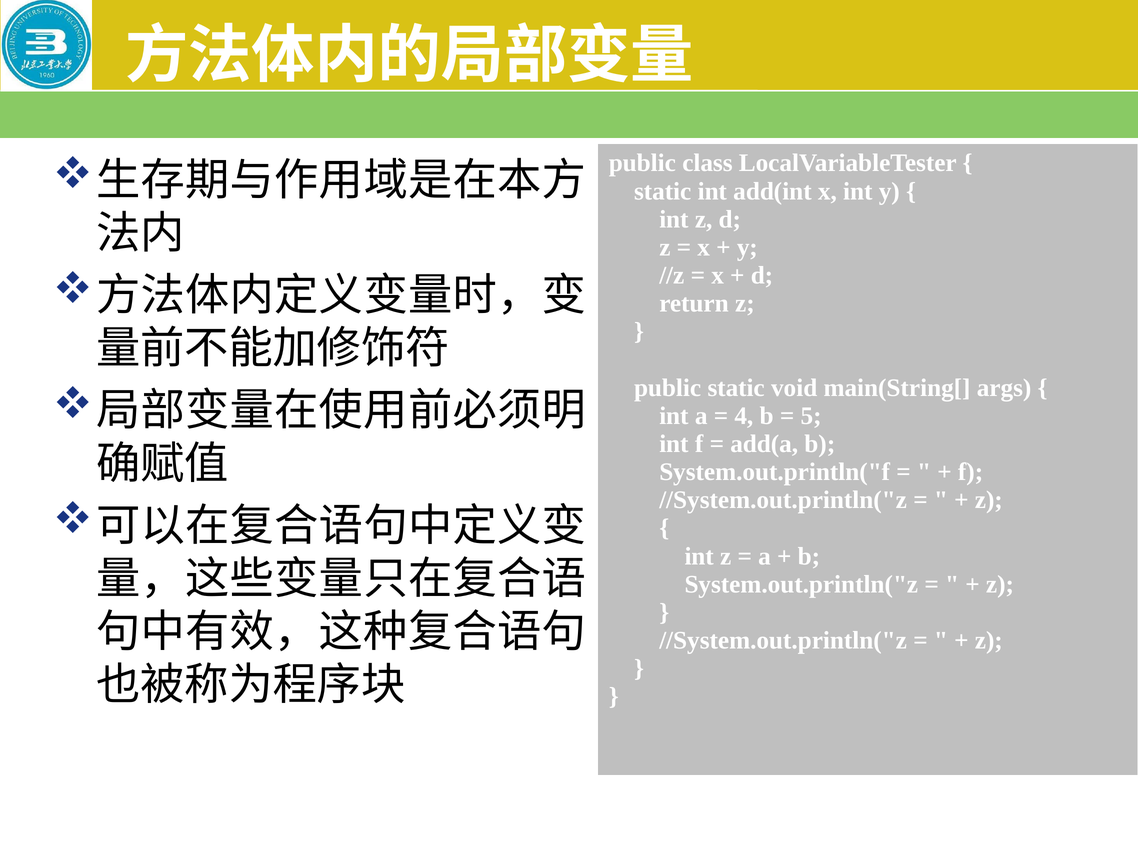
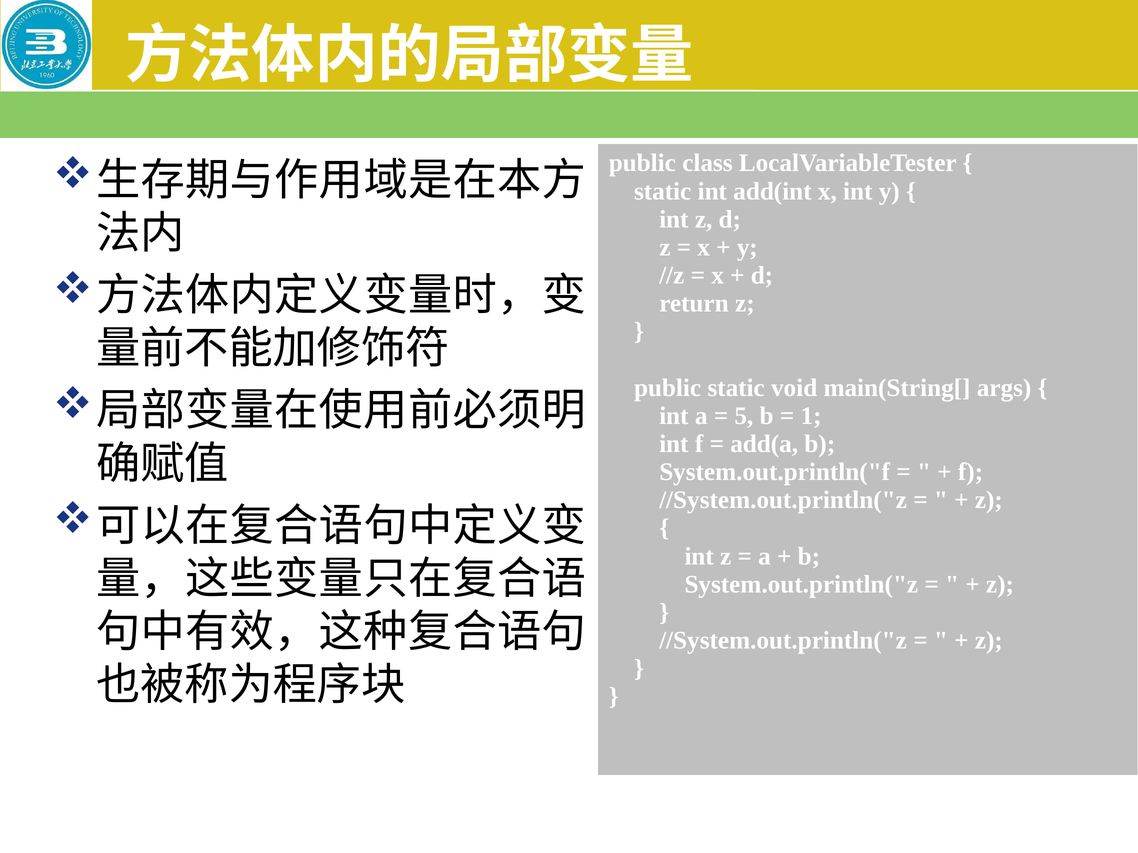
4: 4 -> 5 (744, 416)
5: 5 -> 1 (811, 416)
